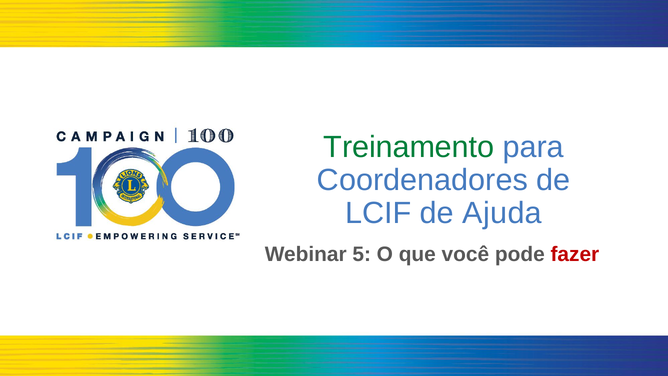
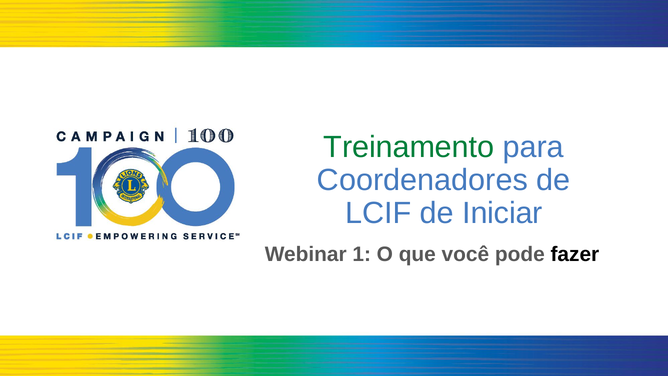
Ajuda: Ajuda -> Iniciar (502, 213)
Webinar 5: 5 -> 1 (362, 254)
fazer colour: red -> black (575, 254)
